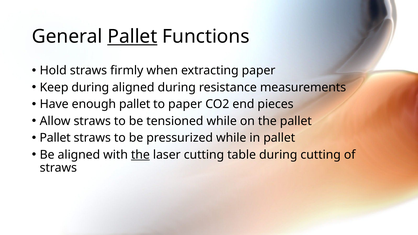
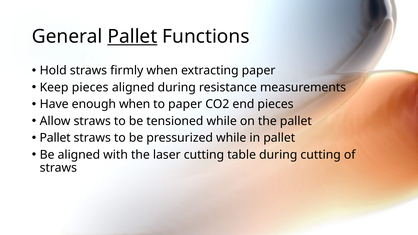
Keep during: during -> pieces (90, 87)
enough pallet: pallet -> when (135, 104)
the underline: present -> none (140, 155)
